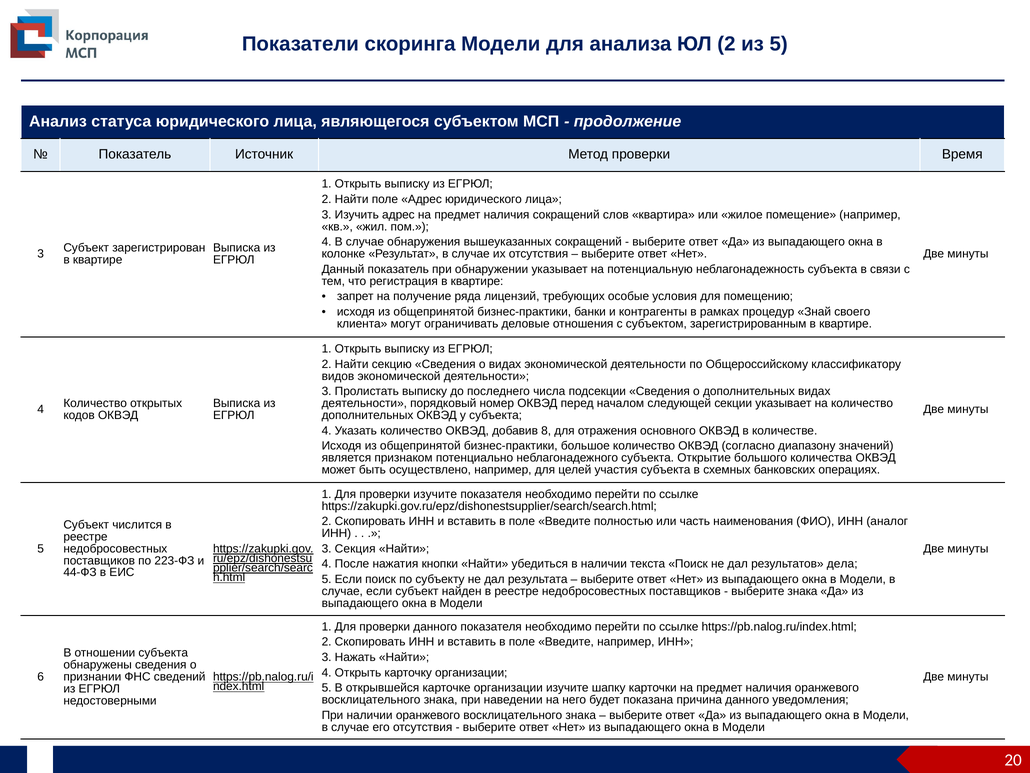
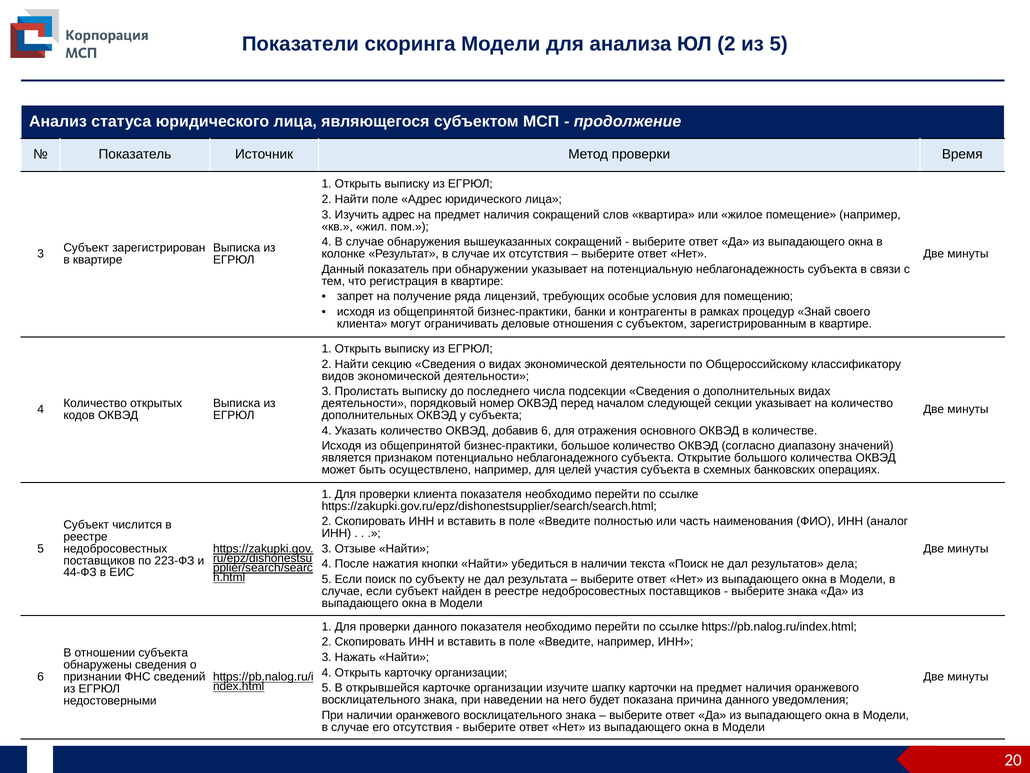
добавив 8: 8 -> 6 (546, 430)
проверки изучите: изучите -> клиента (435, 494)
Секция: Секция -> Отзыве (355, 548)
